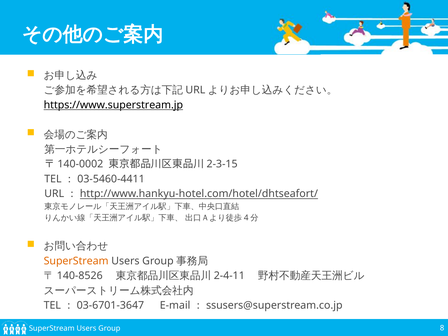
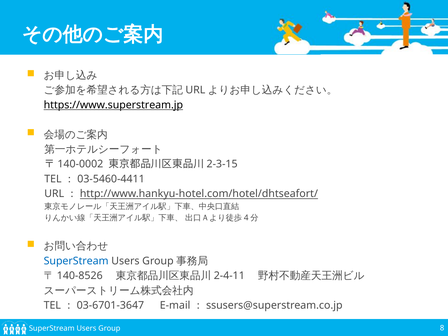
SuperStream colour: orange -> blue (76, 261)
